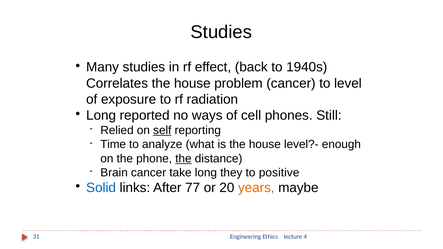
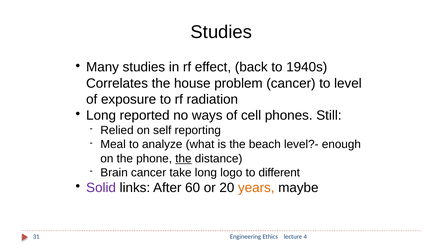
self underline: present -> none (162, 131)
Time: Time -> Meal (113, 145)
is the house: house -> beach (265, 145)
they: they -> logo (231, 173)
positive: positive -> different (279, 173)
Solid colour: blue -> purple (101, 188)
77: 77 -> 60 (193, 188)
